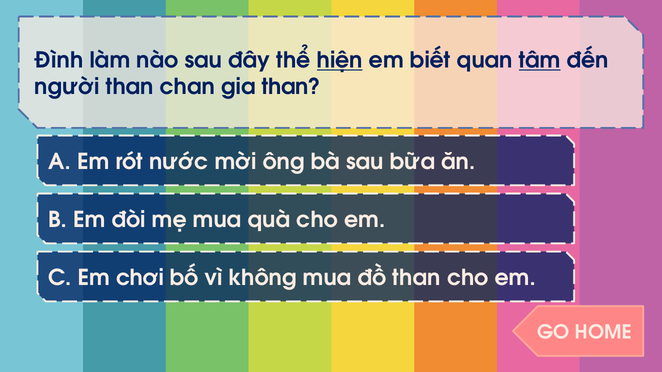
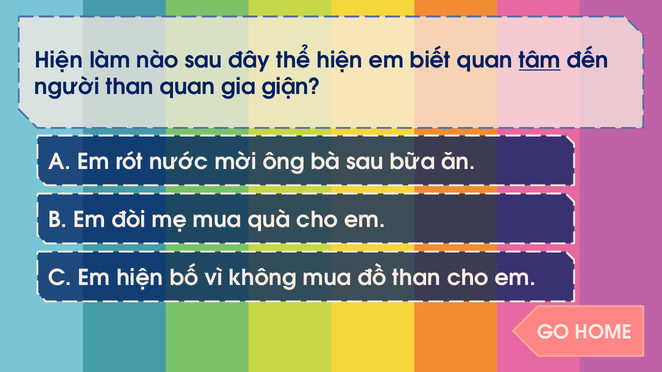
Đình: Đình -> Hiện (59, 61)
hiện underline: present -> none (340, 61)
than chan: chan -> quan (187, 87)
gia than: than -> giận (291, 87)
Em chơi: chơi -> hiện (140, 278)
